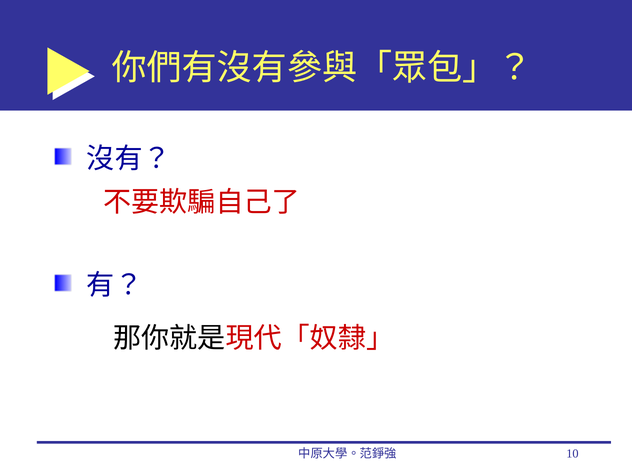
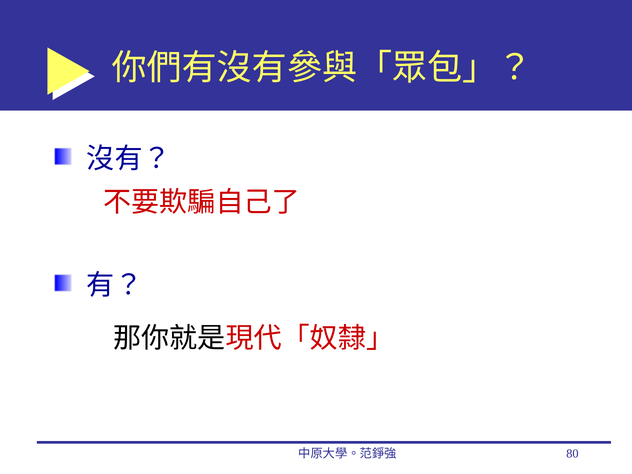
10: 10 -> 80 (572, 454)
